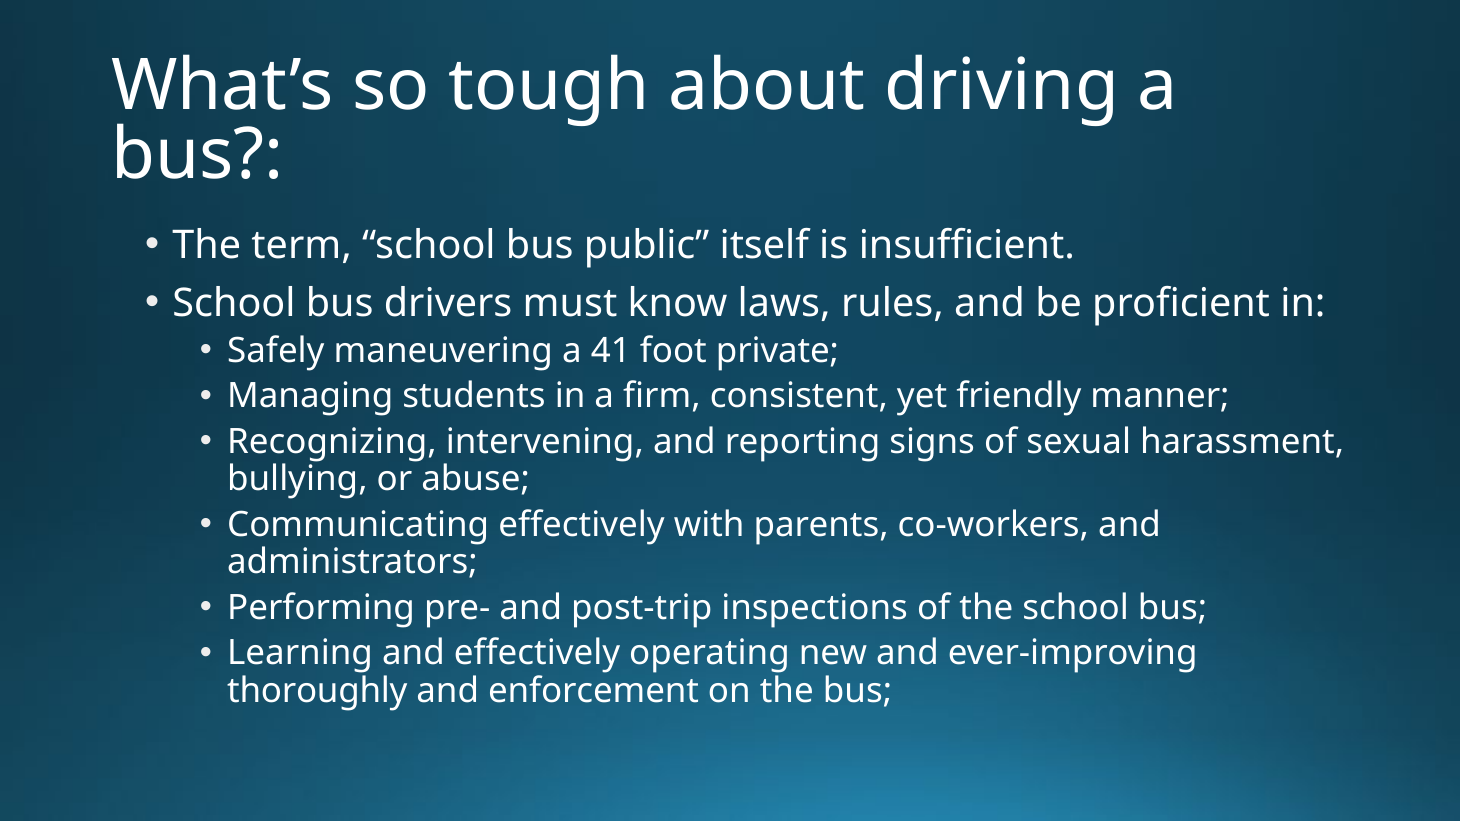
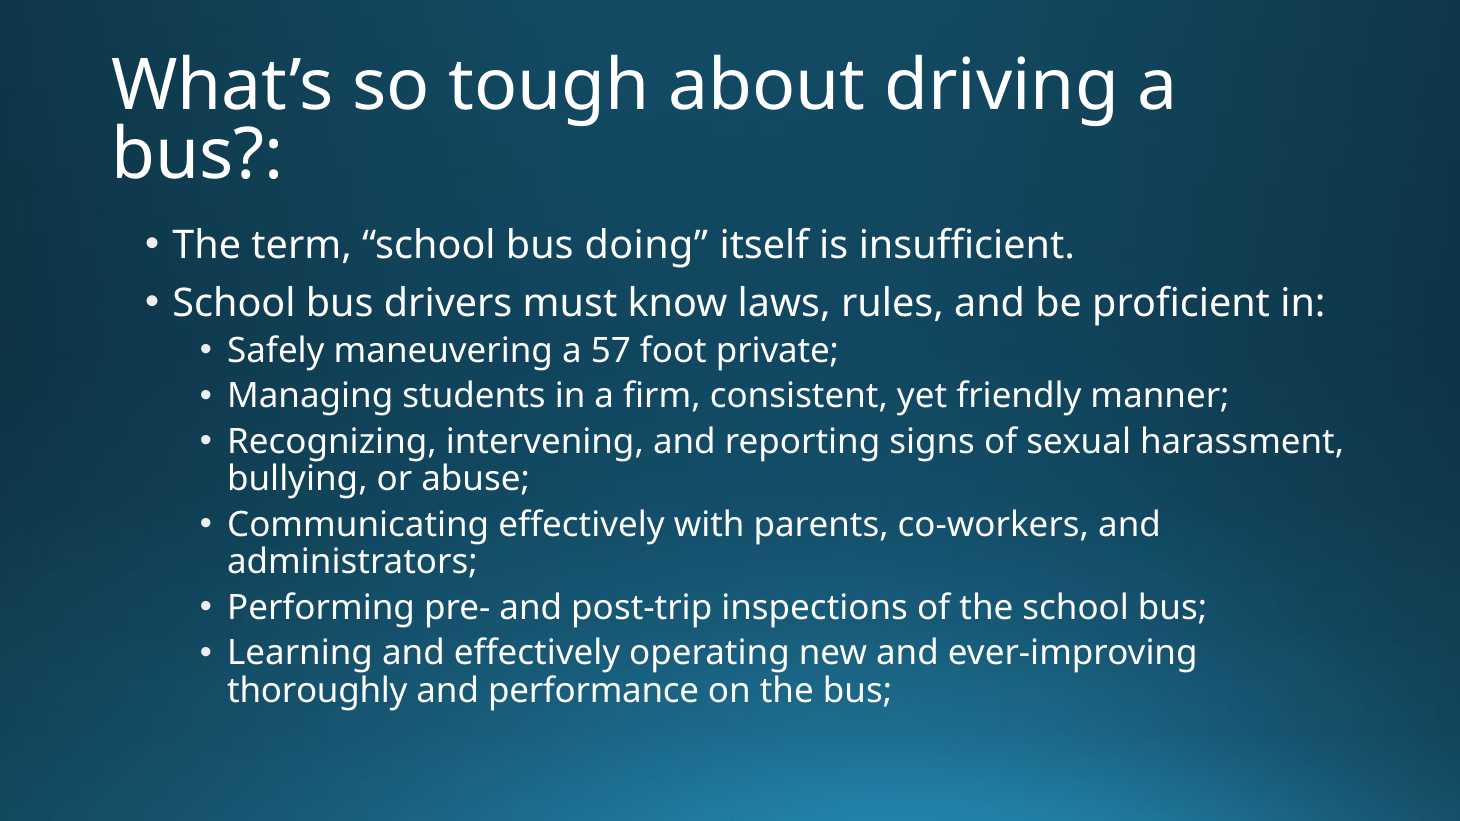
public: public -> doing (646, 245)
41: 41 -> 57 (611, 351)
enforcement: enforcement -> performance (594, 691)
